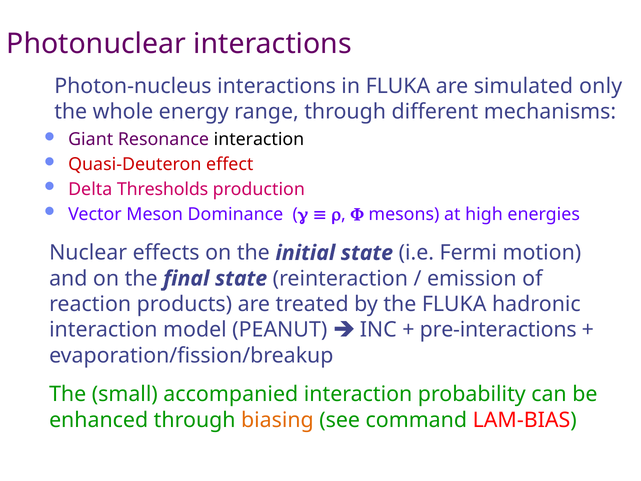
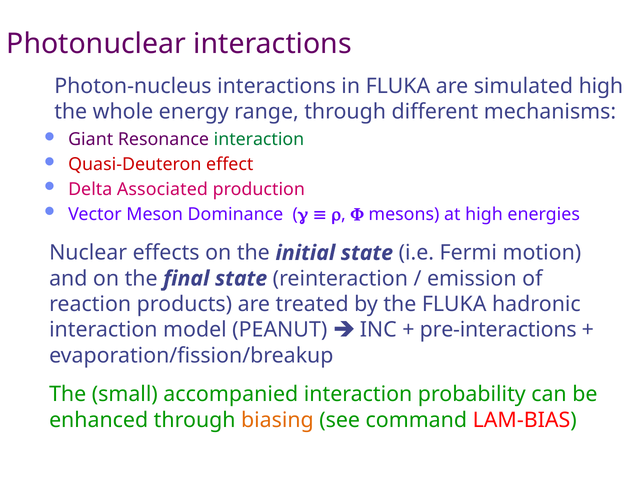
simulated only: only -> high (601, 86)
interaction colour: black -> green (259, 139)
Thresholds: Thresholds -> Associated (162, 189)
